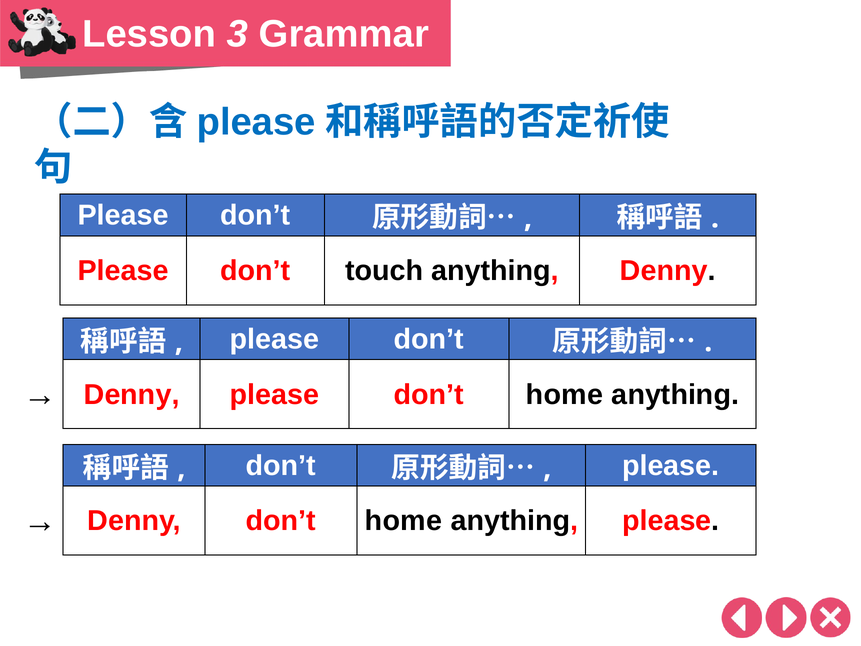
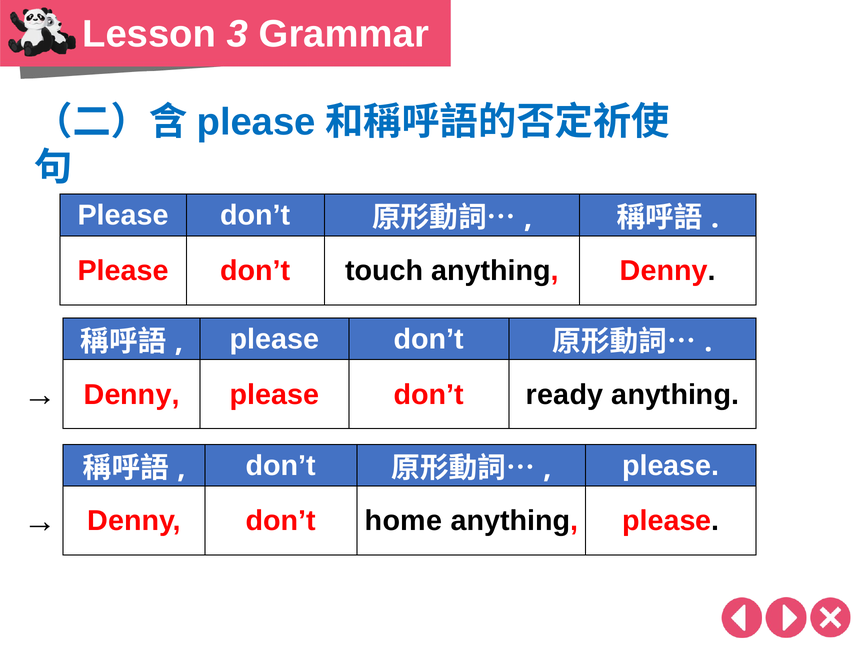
please don’t home: home -> ready (564, 395)
